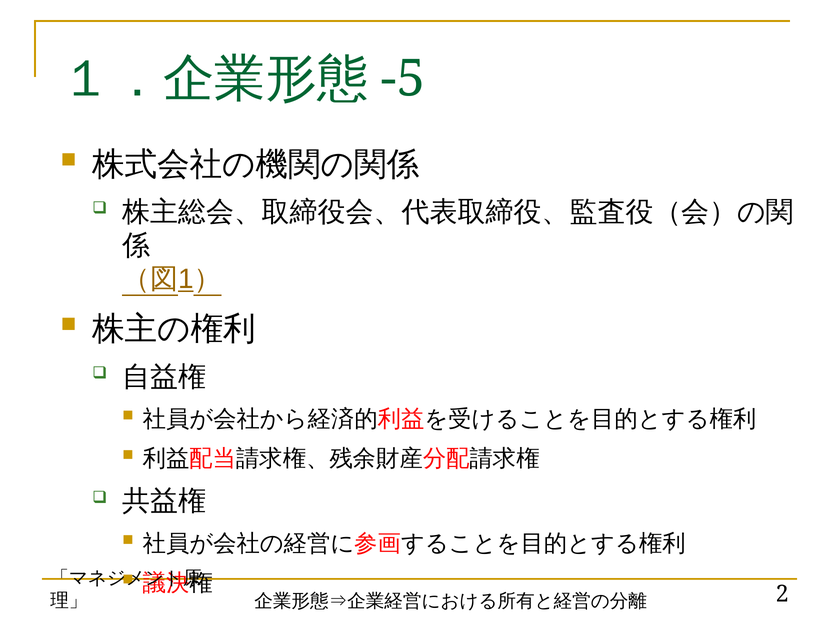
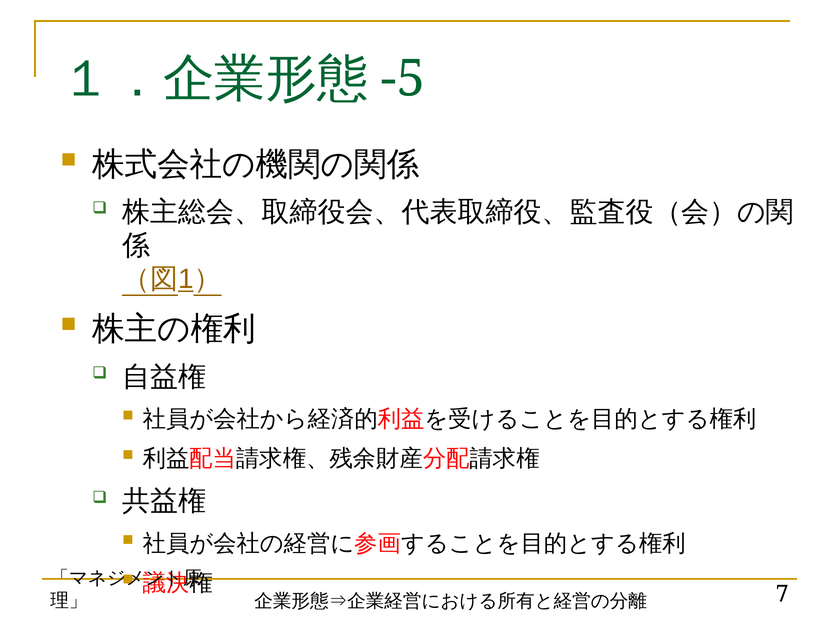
2: 2 -> 7 (782, 594)
